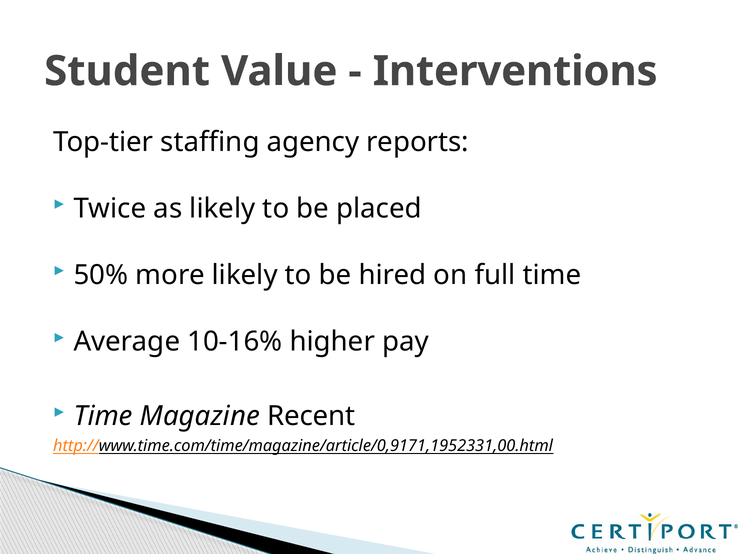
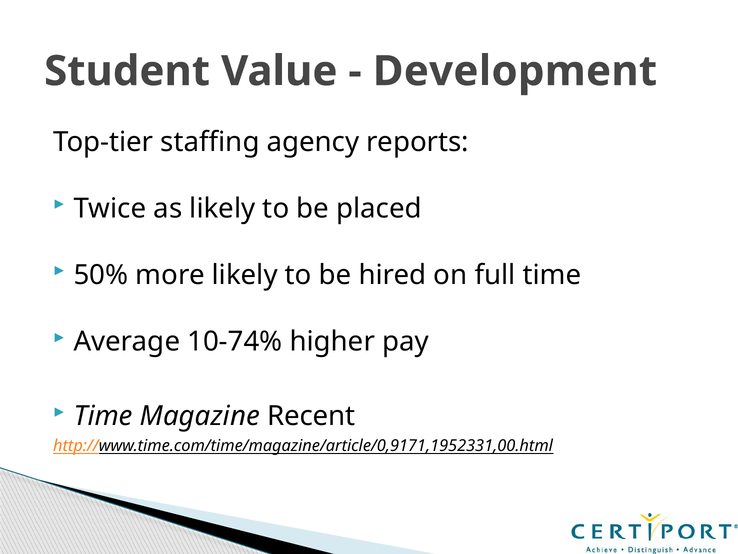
Interventions: Interventions -> Development (515, 71)
10-16%: 10-16% -> 10-74% (235, 341)
